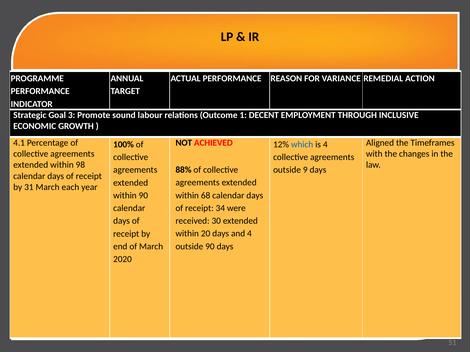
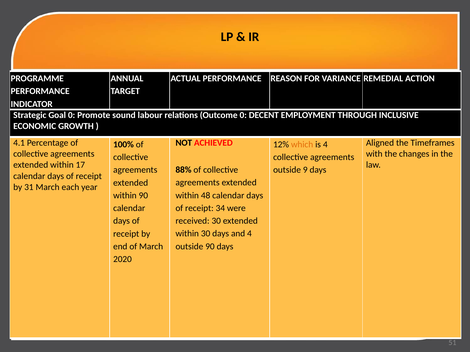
Goal 3: 3 -> 0 (72, 115)
Outcome 1: 1 -> 0 (243, 115)
which colour: blue -> orange (302, 145)
98: 98 -> 17 (80, 165)
68: 68 -> 48 (206, 196)
within 20: 20 -> 30 (206, 234)
